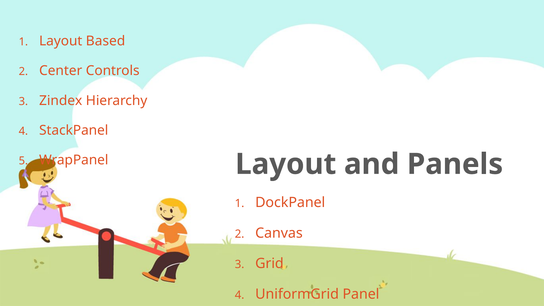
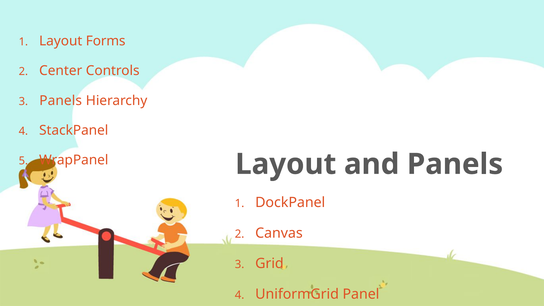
Based: Based -> Forms (106, 41)
Zindex: Zindex -> Panels (61, 101)
